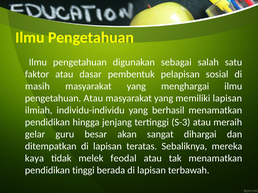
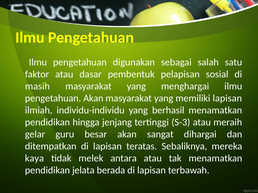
pengetahuan Atau: Atau -> Akan (93, 98)
feodal: feodal -> antara (124, 159)
tinggi: tinggi -> jelata (83, 171)
